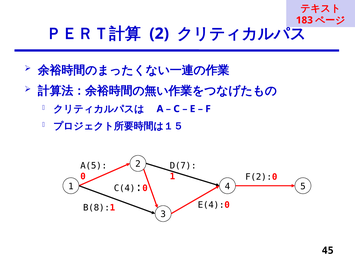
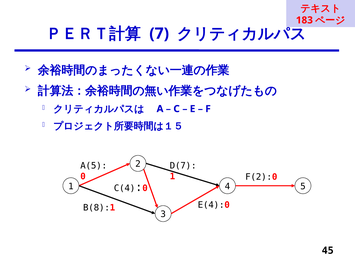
2: 2 -> 7 (159, 34)
